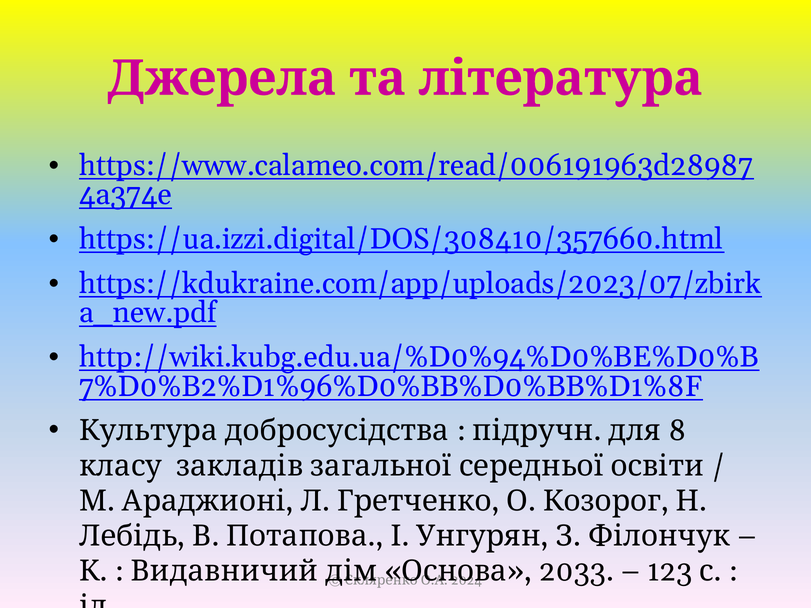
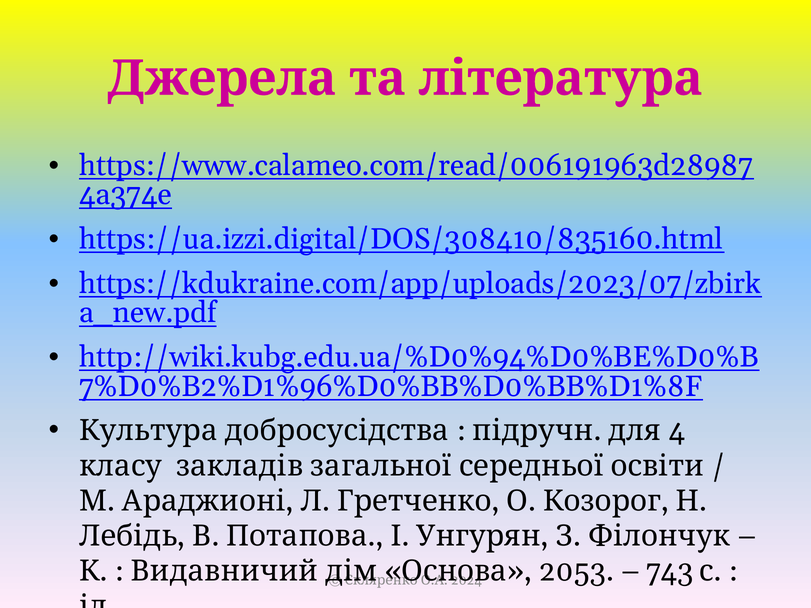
https://ua.izzi.digital/DOS/308410/357660.html: https://ua.izzi.digital/DOS/308410/357660.html -> https://ua.izzi.digital/DOS/308410/835160.html (401, 239)
8: 8 -> 4 (677, 431)
2033: 2033 -> 2053 (577, 571)
123: 123 -> 743 (670, 571)
